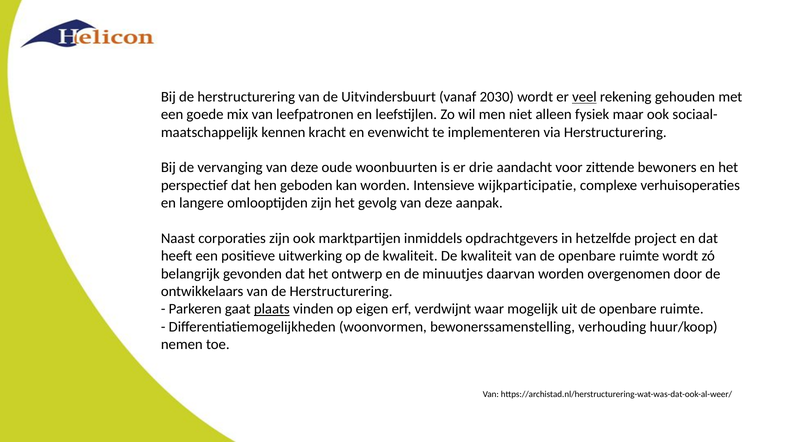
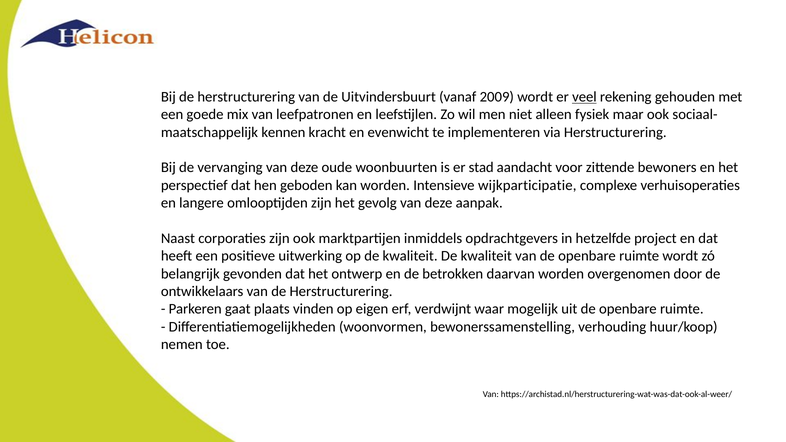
2030: 2030 -> 2009 (497, 97)
drie: drie -> stad (481, 168)
minuutjes: minuutjes -> betrokken (453, 274)
plaats underline: present -> none (272, 309)
